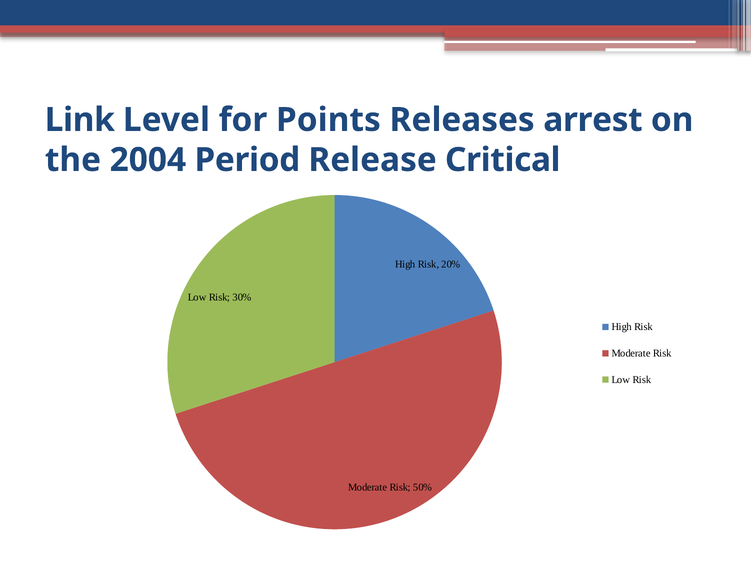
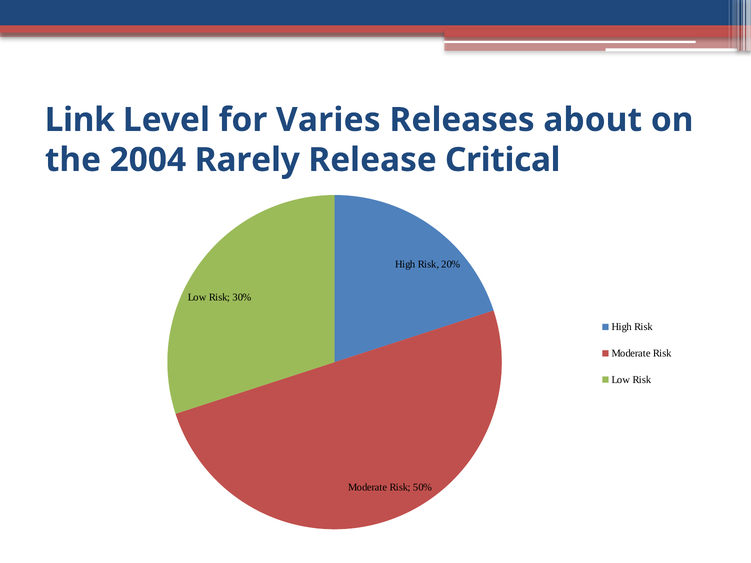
Points: Points -> Varies (328, 120)
arrest: arrest -> about (593, 120)
Period: Period -> Rarely (247, 160)
